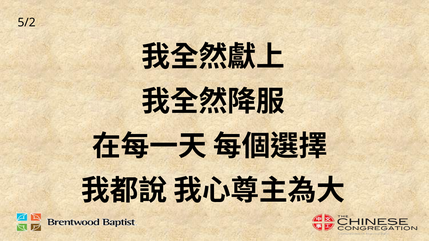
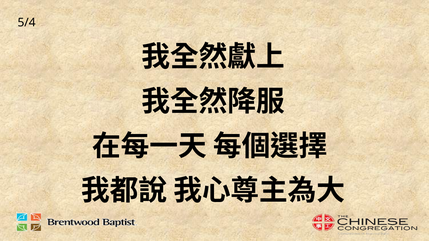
5/2: 5/2 -> 5/4 (27, 22)
